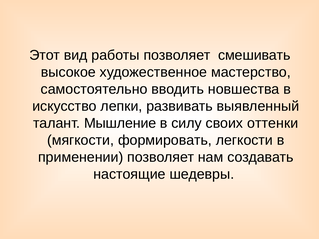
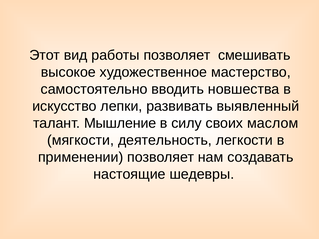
оттенки: оттенки -> маслом (273, 123)
формировать: формировать -> деятельность (165, 140)
